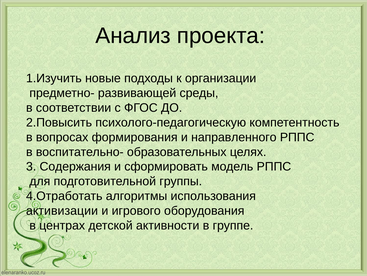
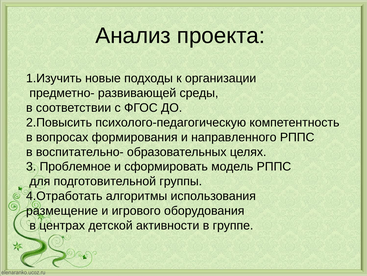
Содержания: Содержания -> Проблемное (75, 166)
активизации: активизации -> размещение (62, 210)
